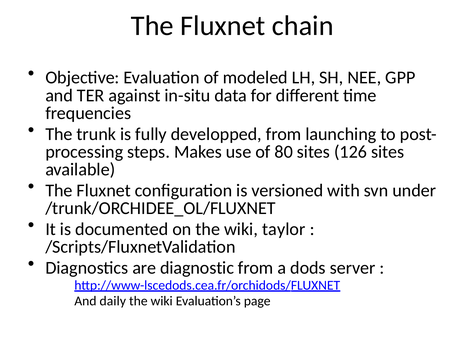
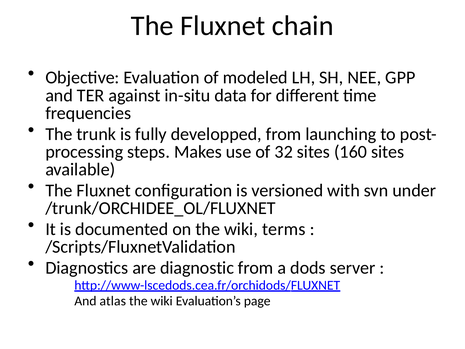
80: 80 -> 32 (284, 152)
126: 126 -> 160 (351, 152)
taylor: taylor -> terms (284, 229)
daily: daily -> atlas (113, 301)
